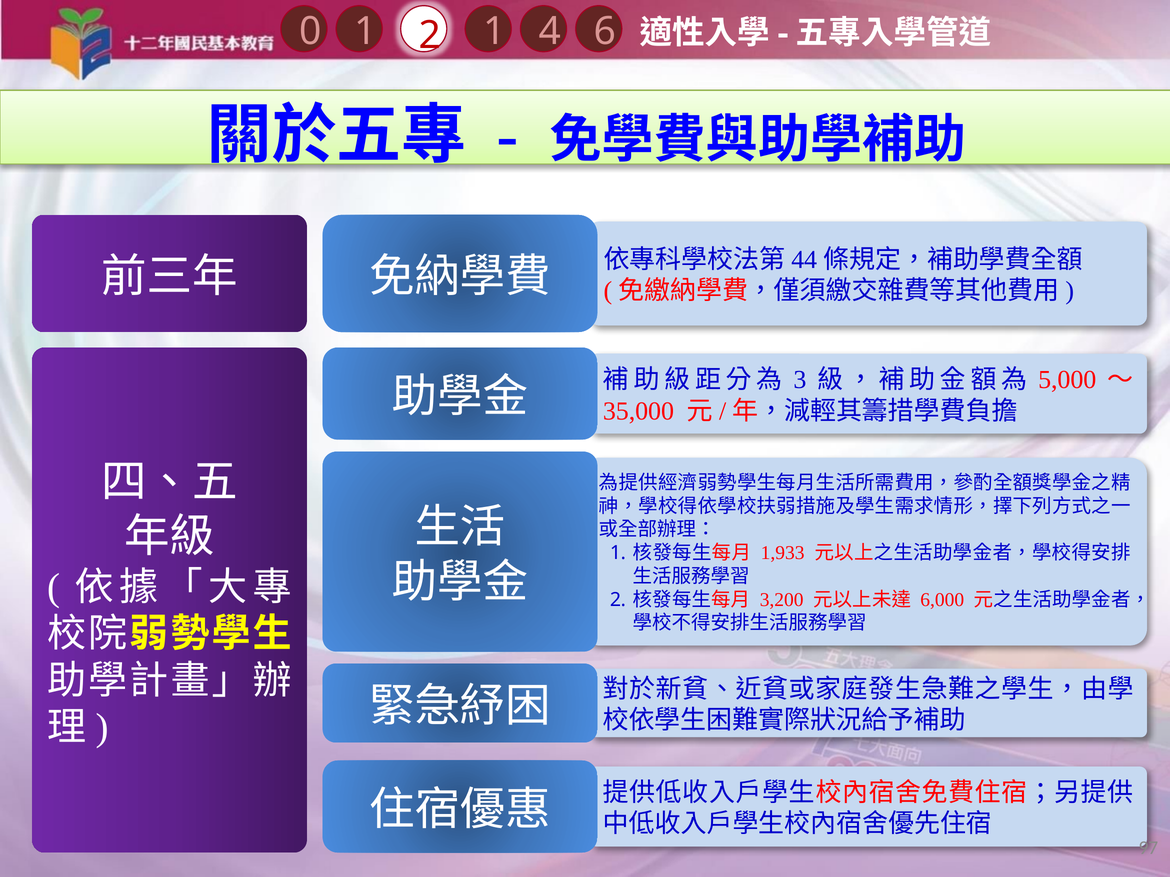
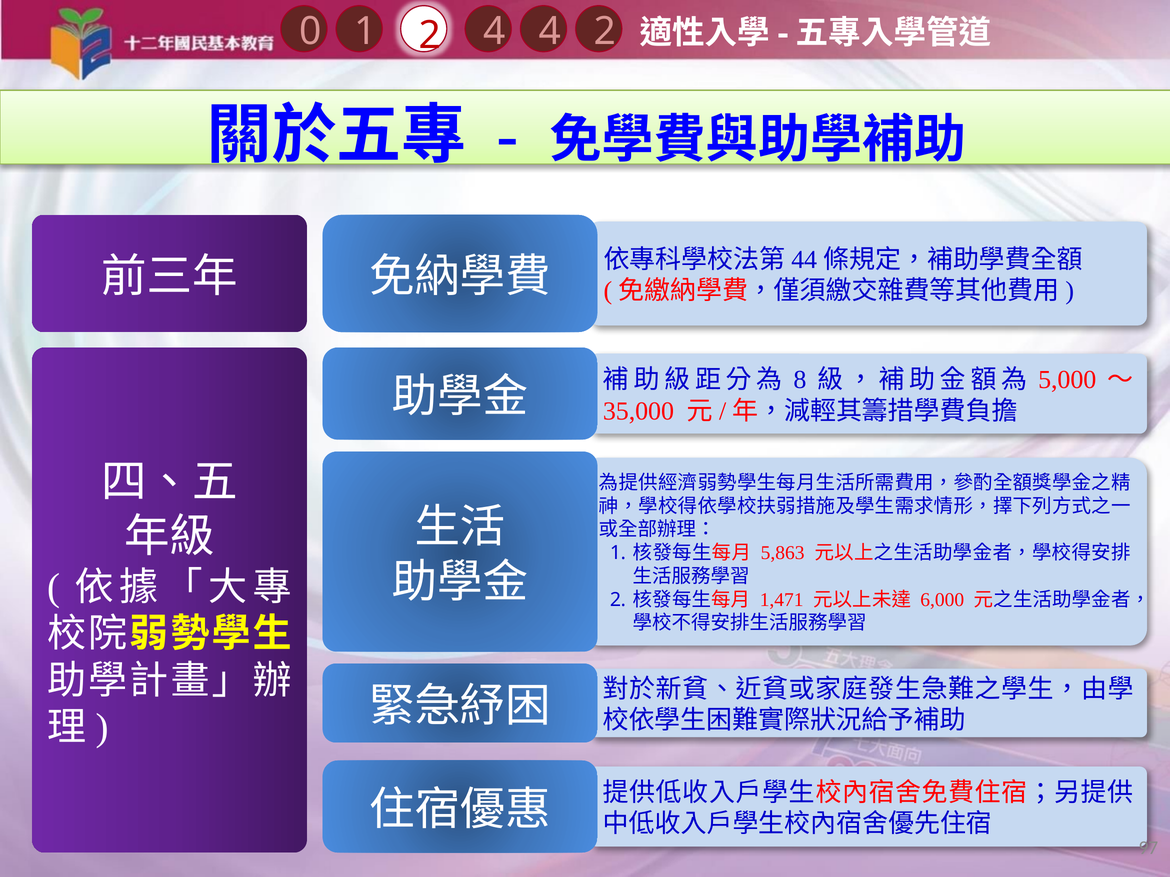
4 6: 6 -> 2 (605, 31)
2 1: 1 -> 4 (495, 31)
3: 3 -> 8 (800, 380)
1,933: 1,933 -> 5,863 (783, 553)
3,200: 3,200 -> 1,471 (782, 600)
